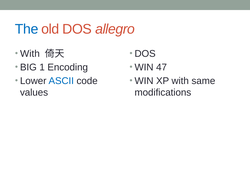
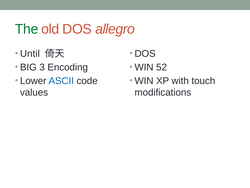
The colour: blue -> green (27, 29)
With: With -> Until (30, 53)
1: 1 -> 3 (42, 67)
47: 47 -> 52 (162, 67)
same: same -> touch (203, 81)
